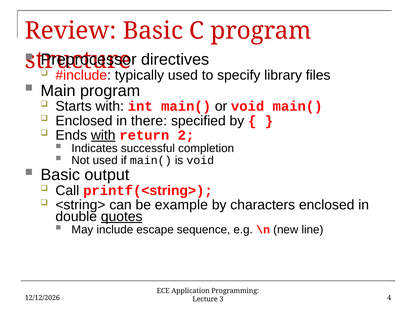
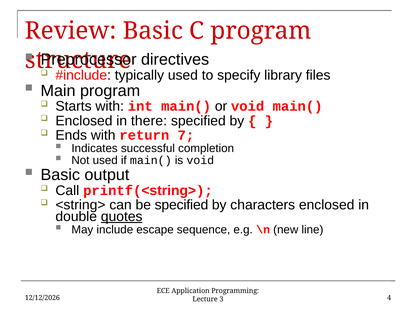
with underline: present -> none (103, 135)
2: 2 -> 7 (186, 135)
be example: example -> specified (181, 205)
